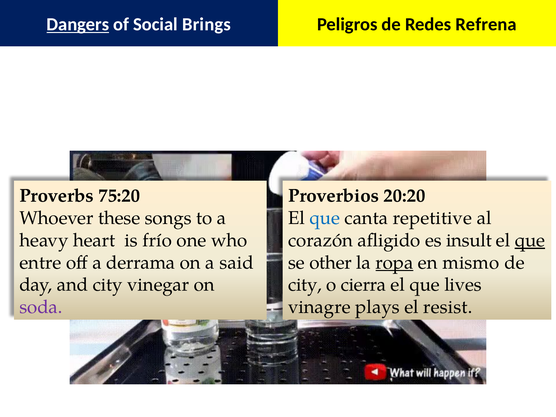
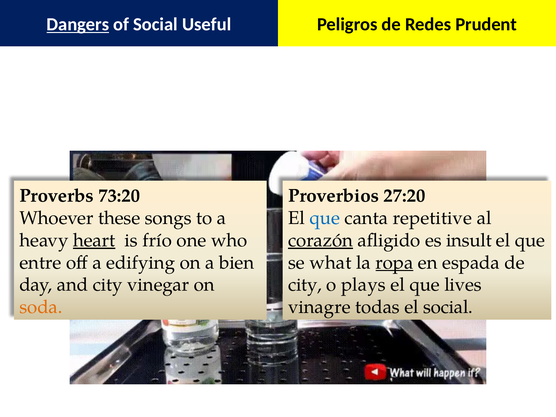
Brings: Brings -> Useful (207, 24)
Refrena: Refrena -> Prudent (486, 24)
75:20: 75:20 -> 73:20 (119, 196)
20:20: 20:20 -> 27:20 (404, 196)
heart underline: none -> present (94, 240)
corazón underline: none -> present (321, 240)
que underline: present -> none (530, 240)
derrama: derrama -> edifying (141, 263)
said: said -> bien (237, 263)
other: other -> what (330, 263)
mismo: mismo -> espada (471, 263)
cierra: cierra -> plays (363, 285)
soda colour: purple -> orange (41, 307)
plays: plays -> todas (378, 307)
el resist: resist -> social (448, 307)
